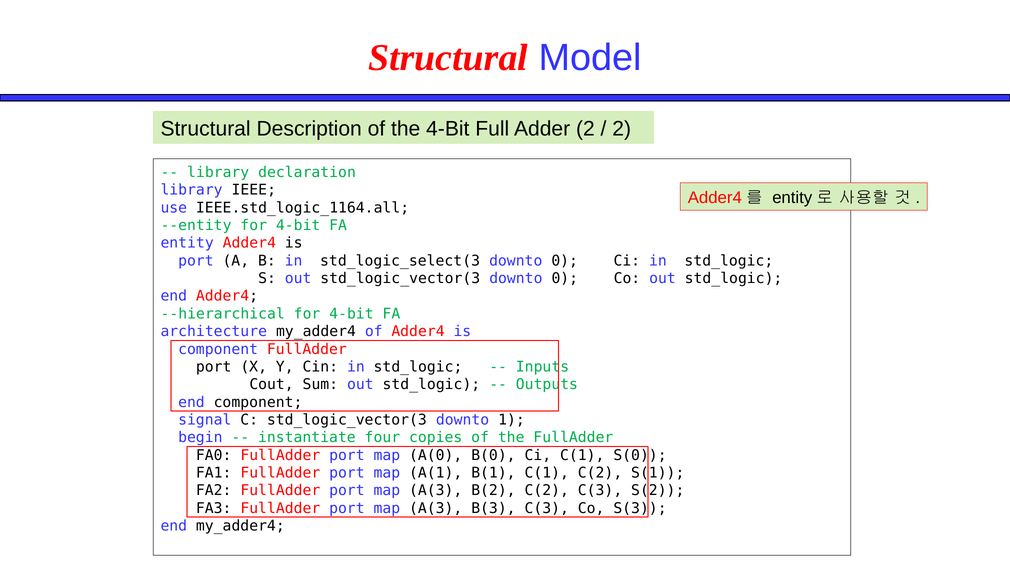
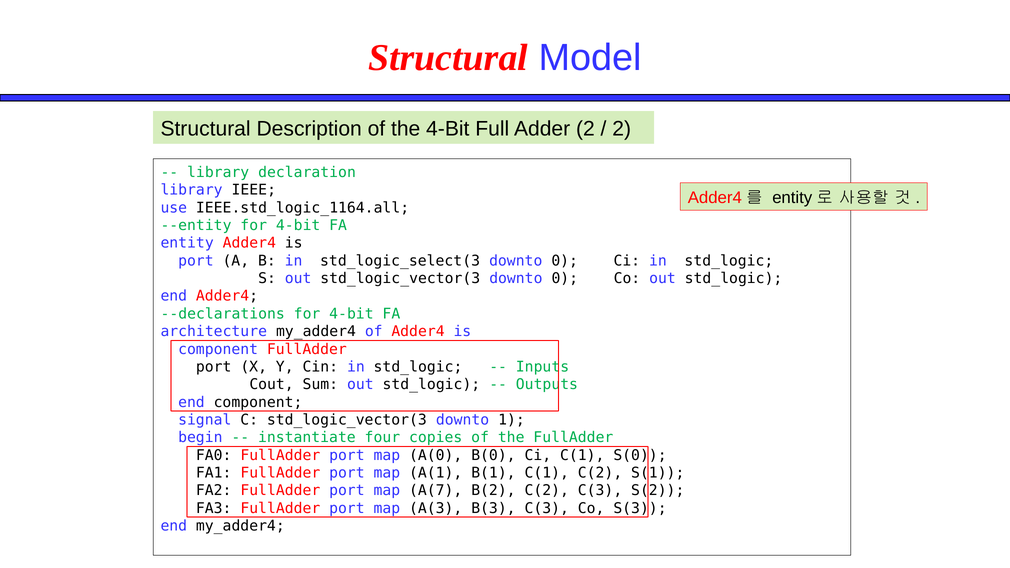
--hierarchical: --hierarchical -> --declarations (223, 314)
A(3: A(3 -> A(7 (436, 491)
